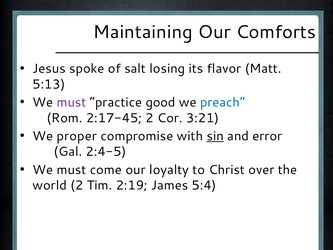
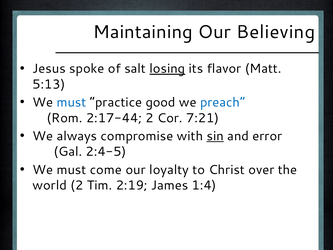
Comforts: Comforts -> Believing (276, 32)
losing underline: none -> present (167, 69)
must colour: purple -> blue (71, 102)
2:17-45: 2:17-45 -> 2:17-44 (114, 118)
3:21: 3:21 -> 7:21 (203, 118)
proper: proper -> always (77, 136)
5:4: 5:4 -> 1:4 (204, 185)
